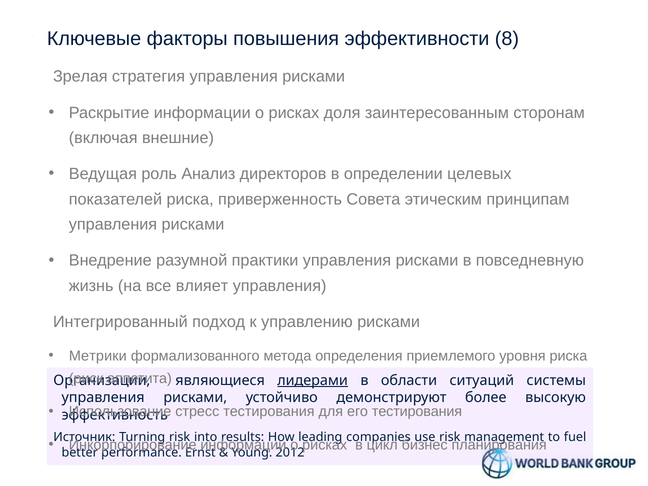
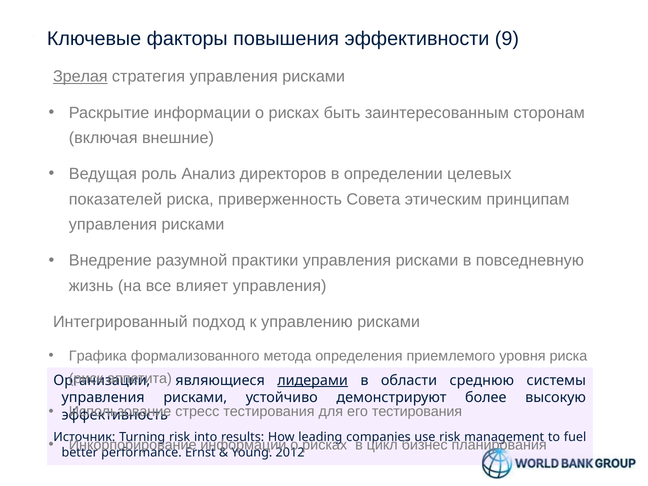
8: 8 -> 9 (507, 39)
Зрелая underline: none -> present (80, 77)
доля: доля -> быть (342, 113)
Метрики: Метрики -> Графика (98, 356)
ситуаций: ситуаций -> среднюю (482, 380)
